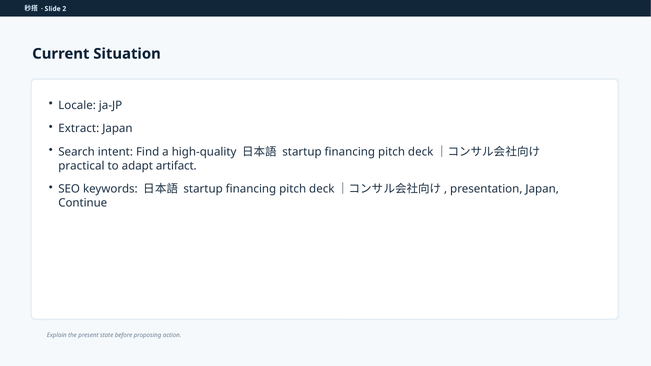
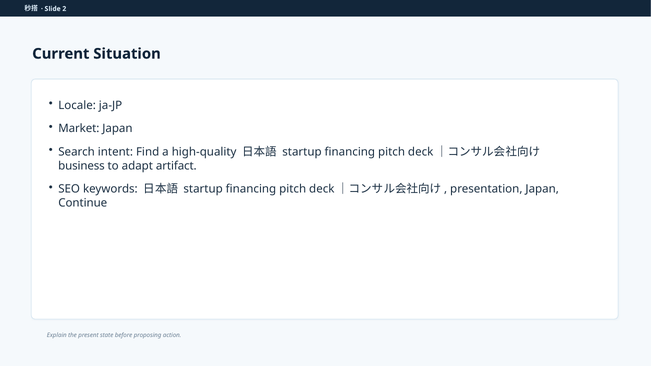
Extract: Extract -> Market (79, 129)
practical: practical -> business (81, 166)
